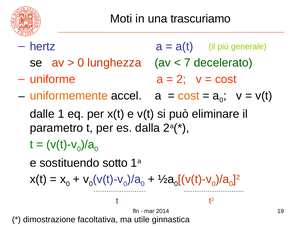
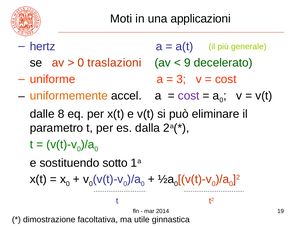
trascuriamo: trascuriamo -> applicazioni (201, 19)
lunghezza: lunghezza -> traslazioni (114, 63)
7: 7 -> 9 (187, 63)
2: 2 -> 3 (181, 79)
cost colour: orange -> purple (189, 96)
1: 1 -> 8 (61, 114)
